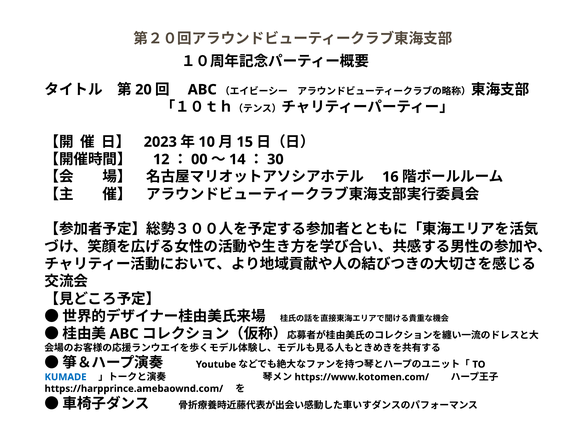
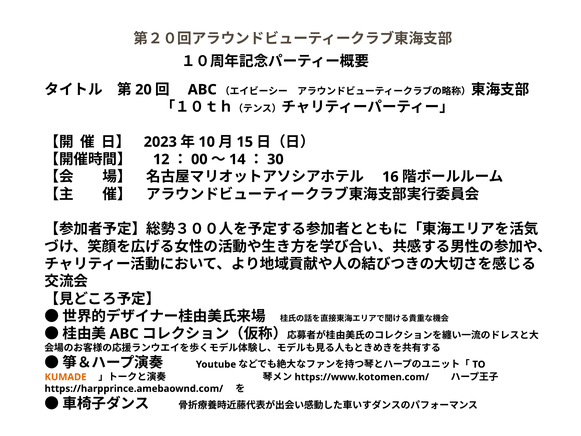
KUMADE colour: blue -> orange (66, 377)
